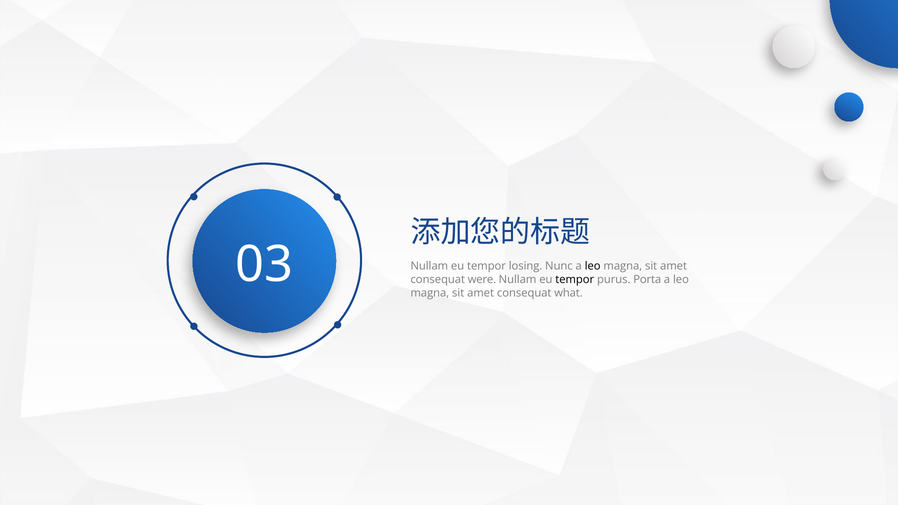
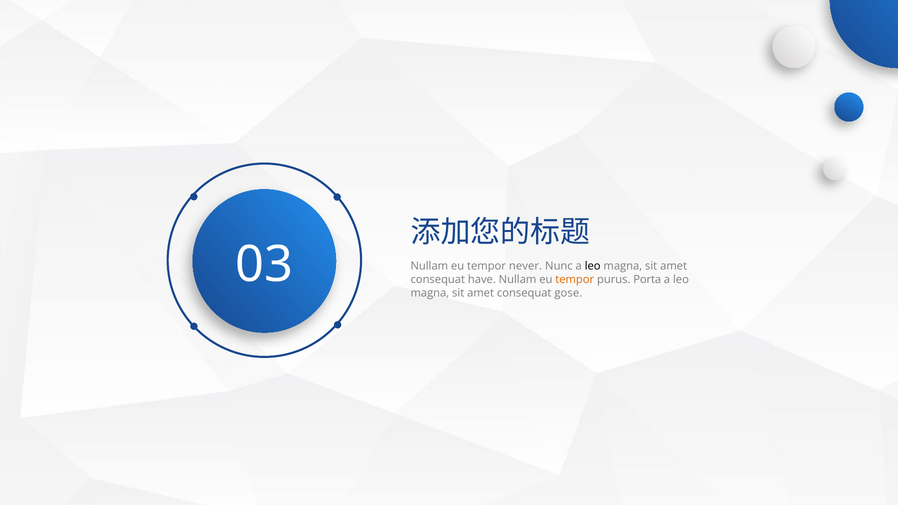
losing: losing -> never (525, 266)
were: were -> have (482, 280)
tempor colour: black -> orange (575, 280)
what: what -> gose (568, 293)
